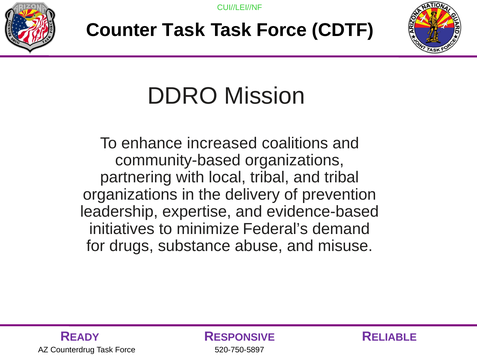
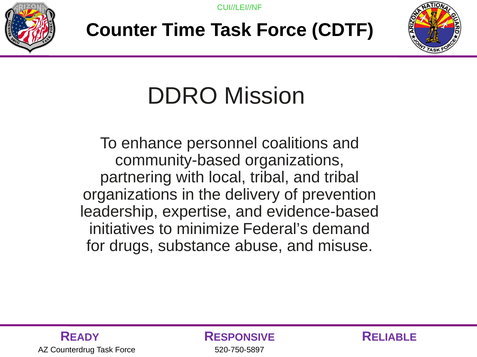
Counter Task: Task -> Time (184, 30)
increased: increased -> personnel (222, 143)
